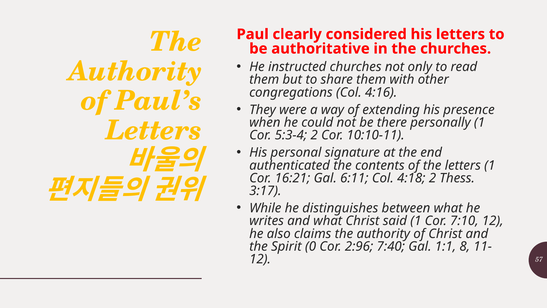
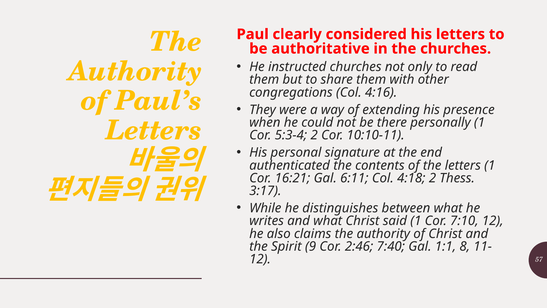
0: 0 -> 9 (311, 246)
2:96: 2:96 -> 2:46 (359, 246)
